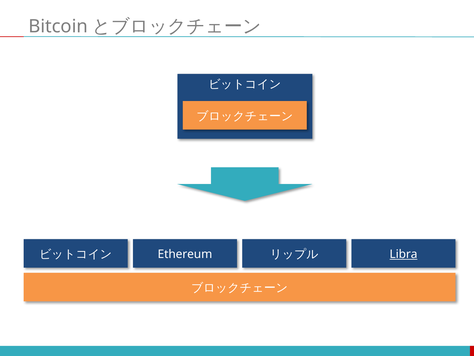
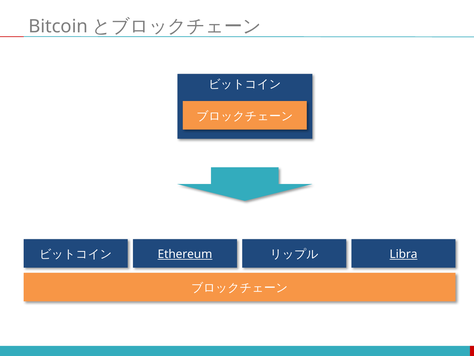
Ethereum underline: none -> present (185, 254)
